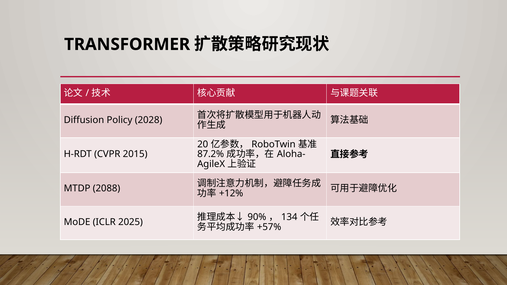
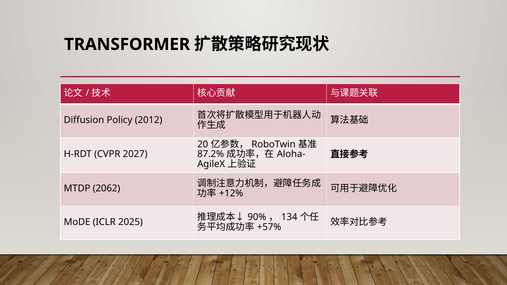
2028: 2028 -> 2012 (149, 120)
2015: 2015 -> 2027 (135, 154)
2088: 2088 -> 2062 (107, 189)
